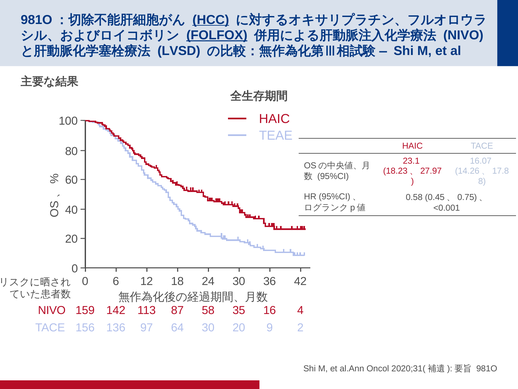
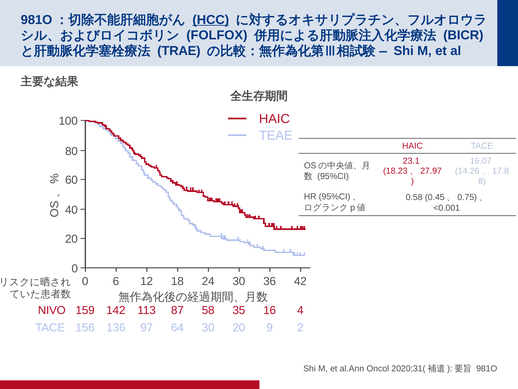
FOLFOX underline: present -> none (217, 35)
NIVO: NIVO -> BICR (463, 35)
LVSD: LVSD -> TRAE (179, 51)
